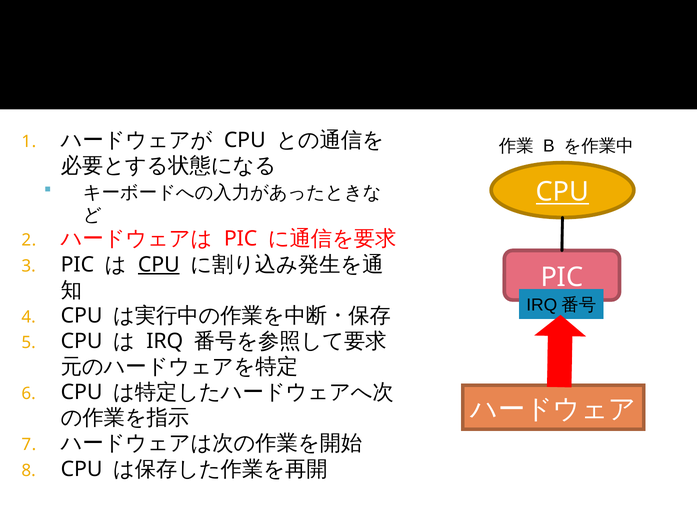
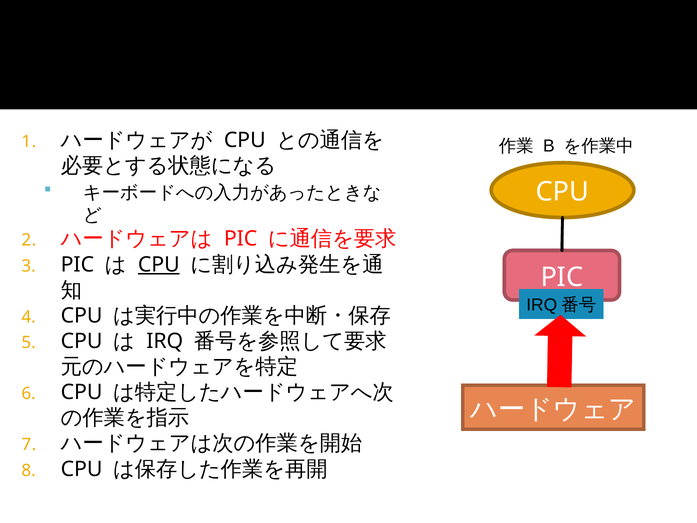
CPU underline: present -> none (563, 192)
